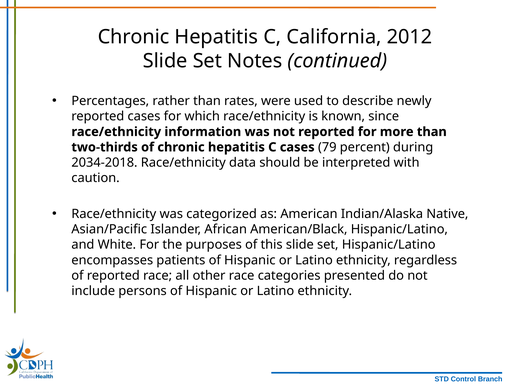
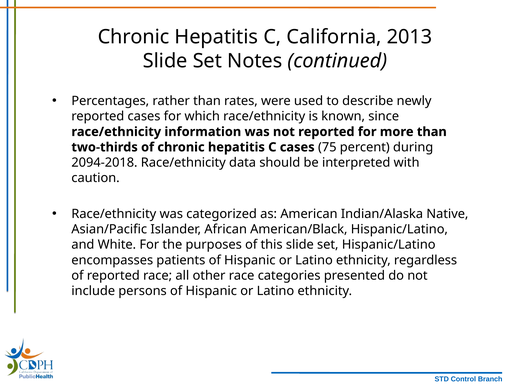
2012: 2012 -> 2013 (410, 37)
79: 79 -> 75 (327, 147)
2034-2018: 2034-2018 -> 2094-2018 (104, 162)
